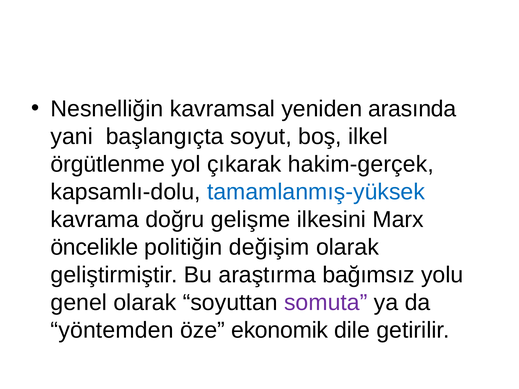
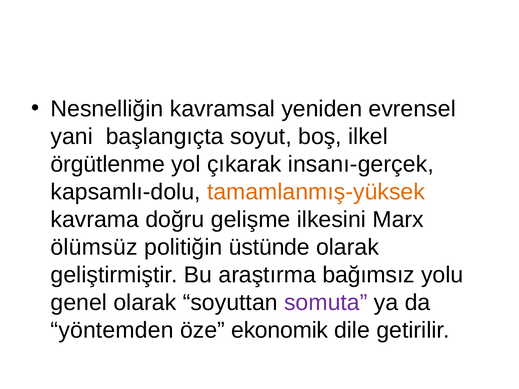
arasında: arasında -> evrensel (412, 109)
hakim-gerçek: hakim-gerçek -> insanı-gerçek (361, 164)
tamamlanmış-yüksek colour: blue -> orange (316, 192)
öncelikle: öncelikle -> ölümsüz (94, 247)
değişim: değişim -> üstünde (269, 247)
